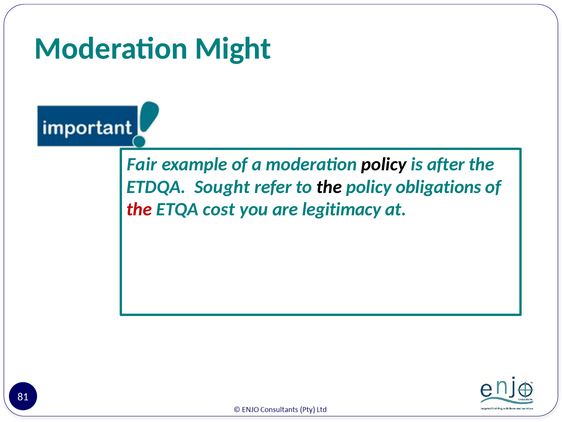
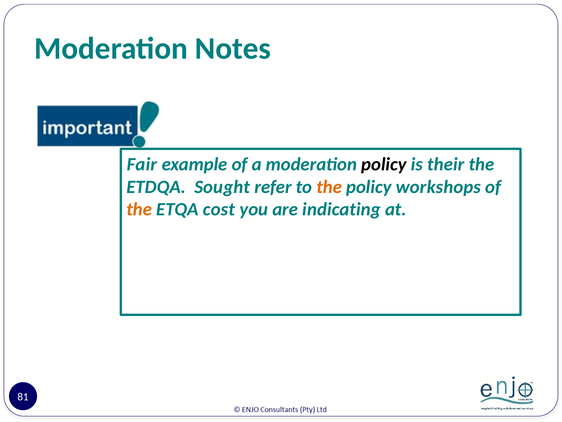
Might: Might -> Notes (233, 49)
after: after -> their (446, 164)
the colour: black -> orange (329, 187)
obligations: obligations -> workshops (438, 187)
the colour: red -> orange (139, 209)
legitimacy: legitimacy -> indicating (342, 209)
